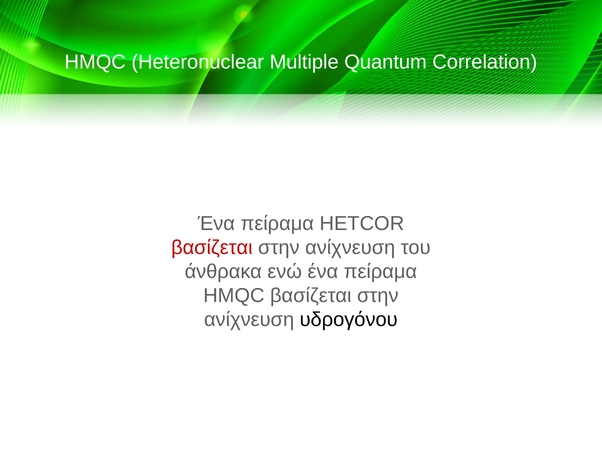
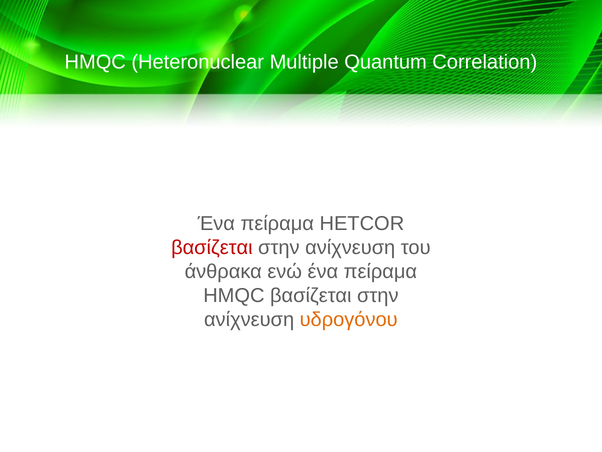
υδρογόνου colour: black -> orange (349, 319)
